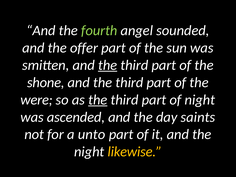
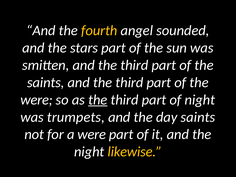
fourth colour: light green -> yellow (99, 30)
offer: offer -> stars (84, 48)
the underline: present -> none (108, 65)
shone: shone -> saints (46, 82)
ascended: ascended -> trumpets (76, 117)
a unto: unto -> were (92, 134)
